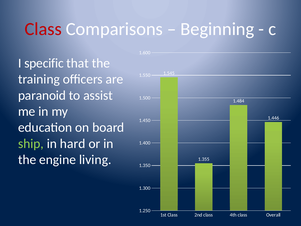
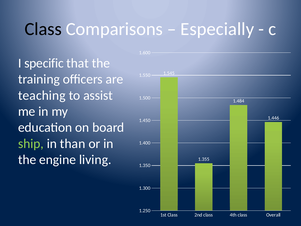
Class colour: red -> black (43, 29)
Beginning: Beginning -> Especially (217, 29)
paranoid: paranoid -> teaching (42, 95)
hard: hard -> than (73, 143)
